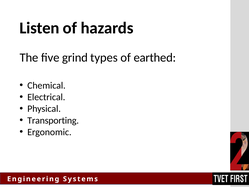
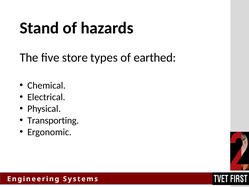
Listen: Listen -> Stand (39, 28)
grind: grind -> store (75, 58)
